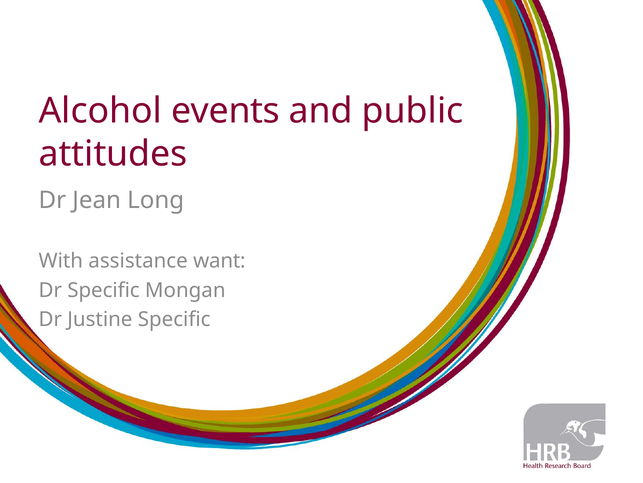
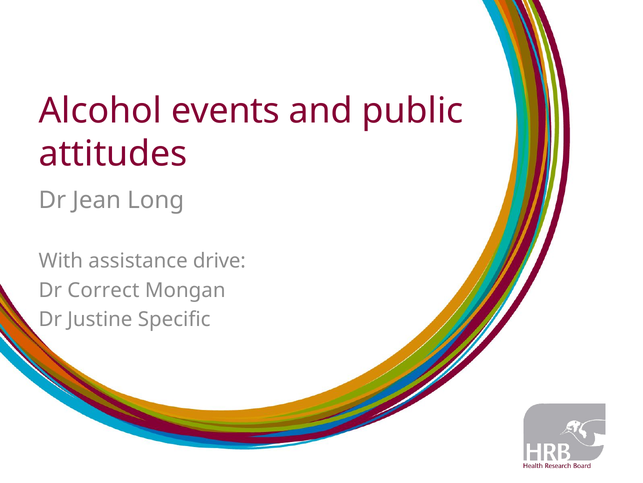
want: want -> drive (219, 261)
Dr Specific: Specific -> Correct (103, 290)
